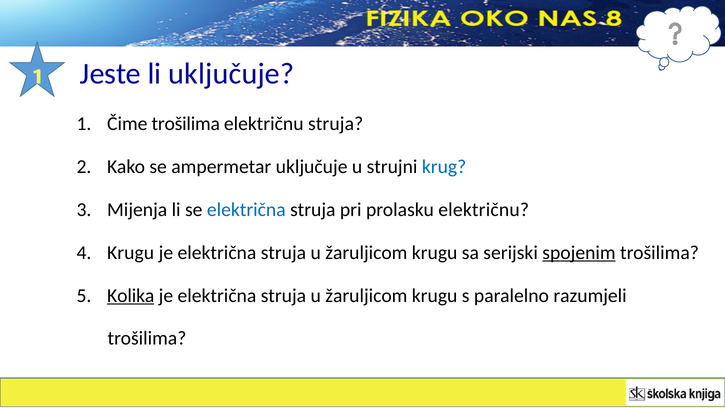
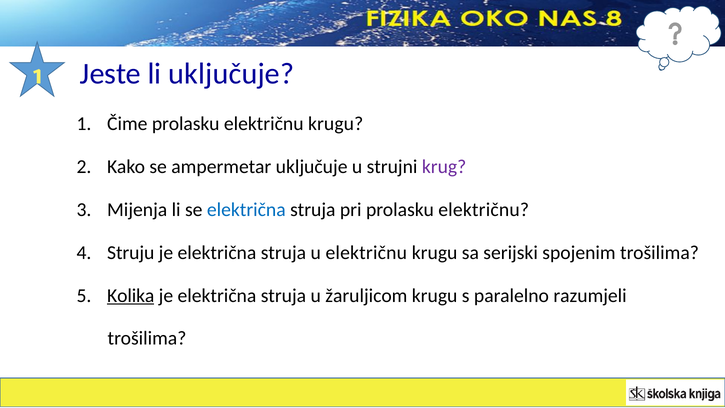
Čime trošilima: trošilima -> prolasku (186, 124)
struja: struja -> krugu (336, 124)
krug colour: blue -> purple (444, 167)
Krugu: Krugu -> Struju (131, 253)
žaruljicom: žaruljicom -> električnu (366, 253)
spojenim underline: present -> none (579, 253)
